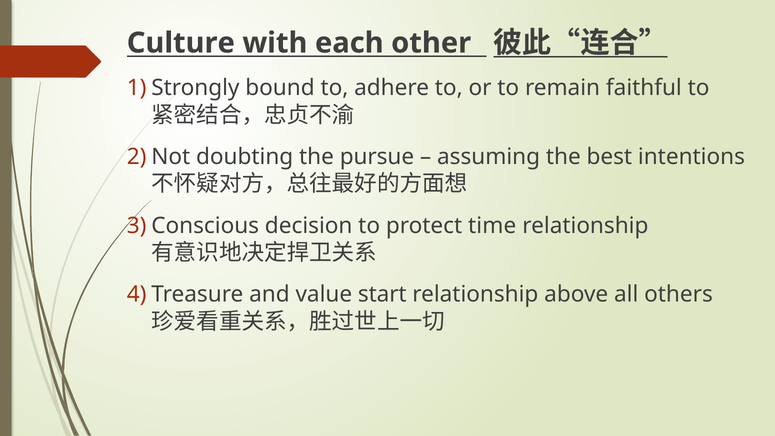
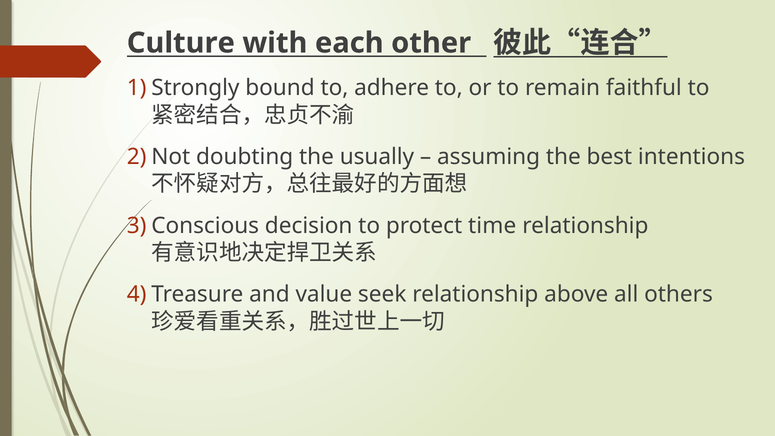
pursue: pursue -> usually (377, 157)
start: start -> seek (382, 294)
